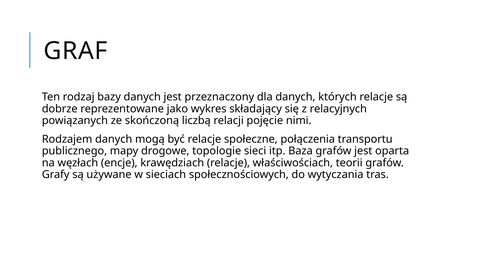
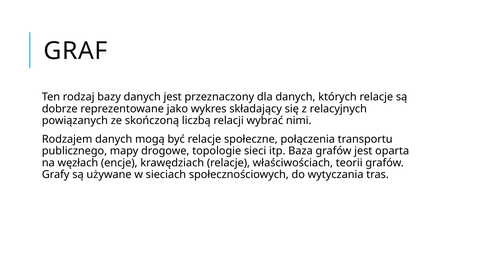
pojęcie: pojęcie -> wybrać (265, 121)
